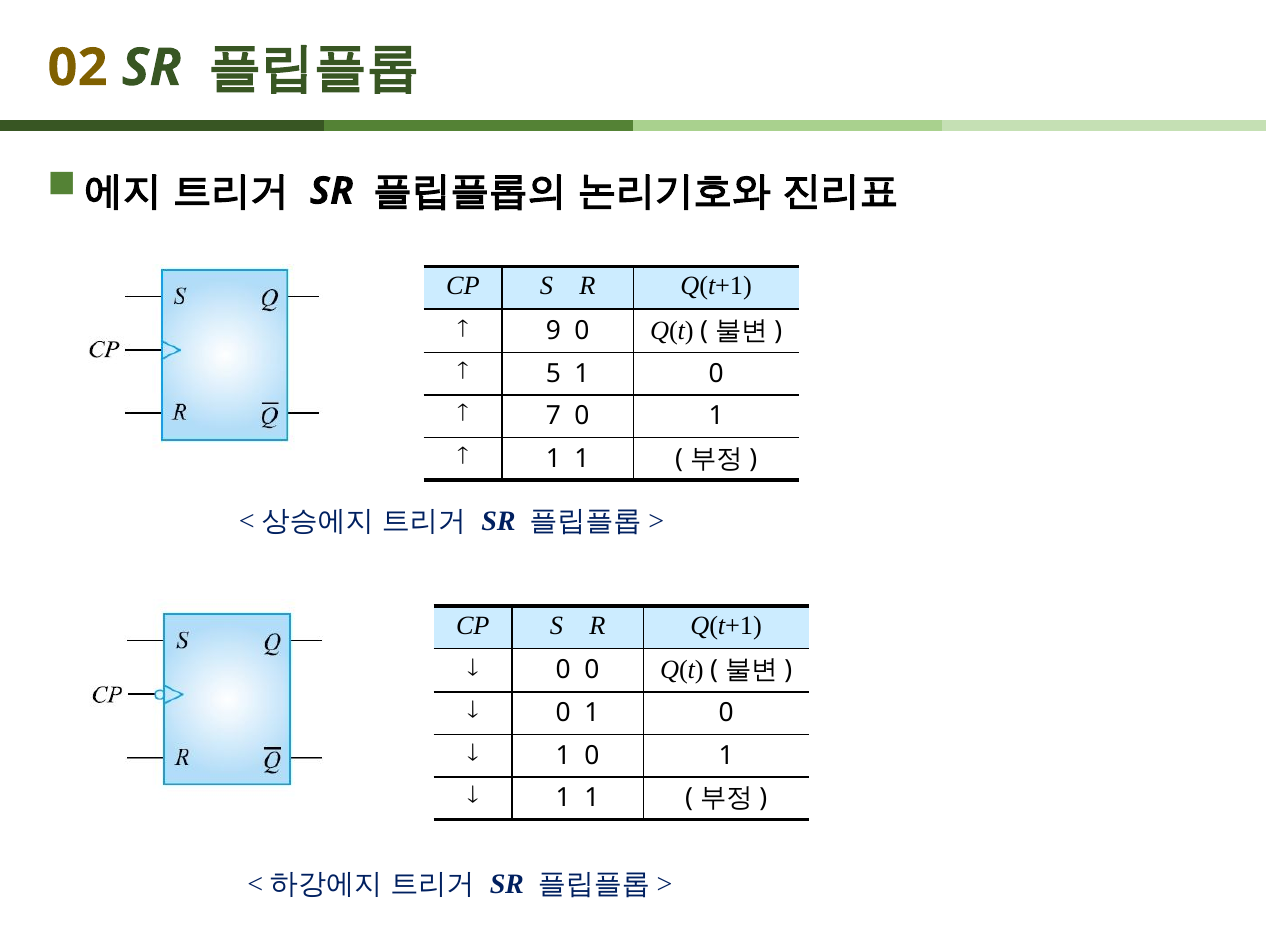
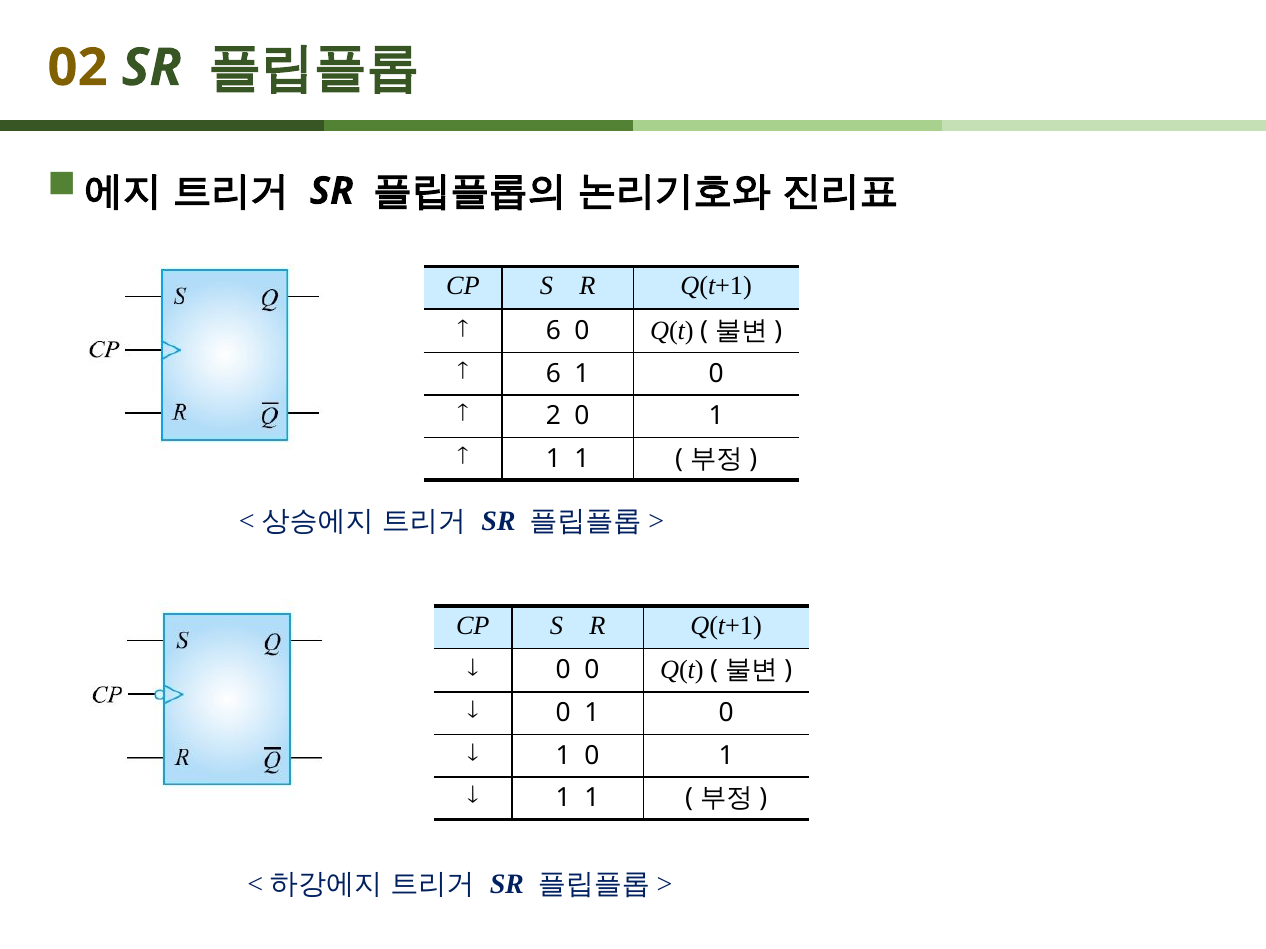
9: 9 -> 6 (553, 331)
5: 5 -> 6 (553, 374)
7: 7 -> 2 (553, 416)
